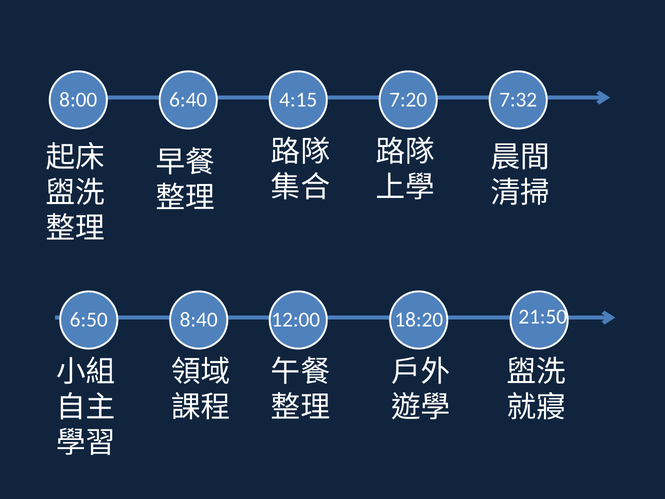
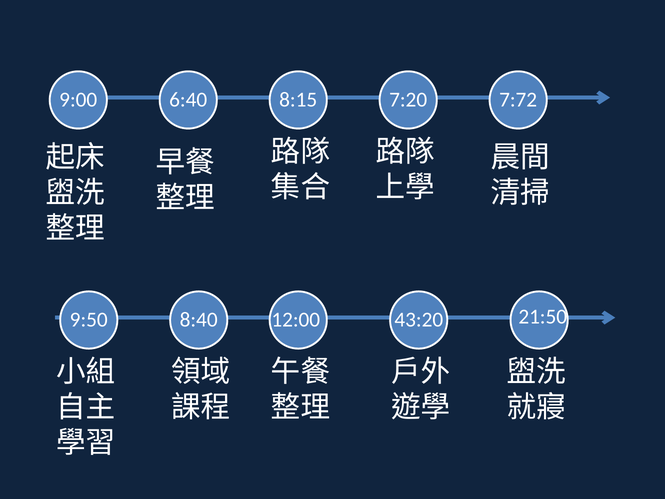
8:00: 8:00 -> 9:00 (78, 100)
4:15: 4:15 -> 8:15 (298, 100)
7:32: 7:32 -> 7:72 (518, 100)
6:50: 6:50 -> 9:50 (89, 320)
18:20: 18:20 -> 43:20 (419, 320)
